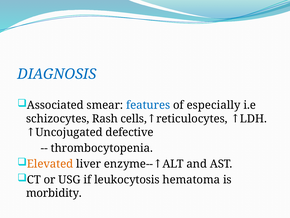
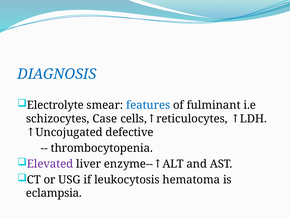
Associated: Associated -> Electrolyte (55, 105)
especially: especially -> fulminant (214, 105)
Rash: Rash -> Case (105, 118)
Elevated colour: orange -> purple (50, 164)
morbidity: morbidity -> eclampsia (54, 193)
